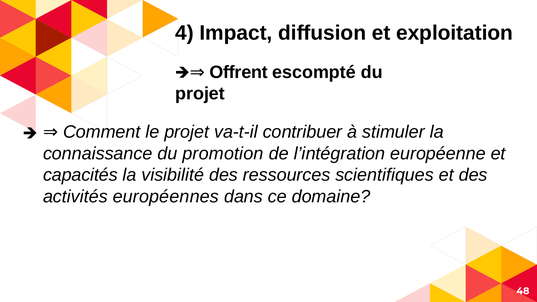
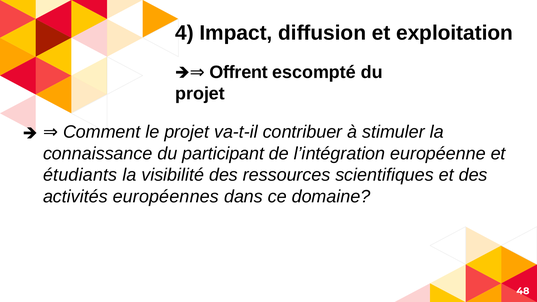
promotion: promotion -> participant (223, 154)
capacités: capacités -> étudiants (80, 175)
